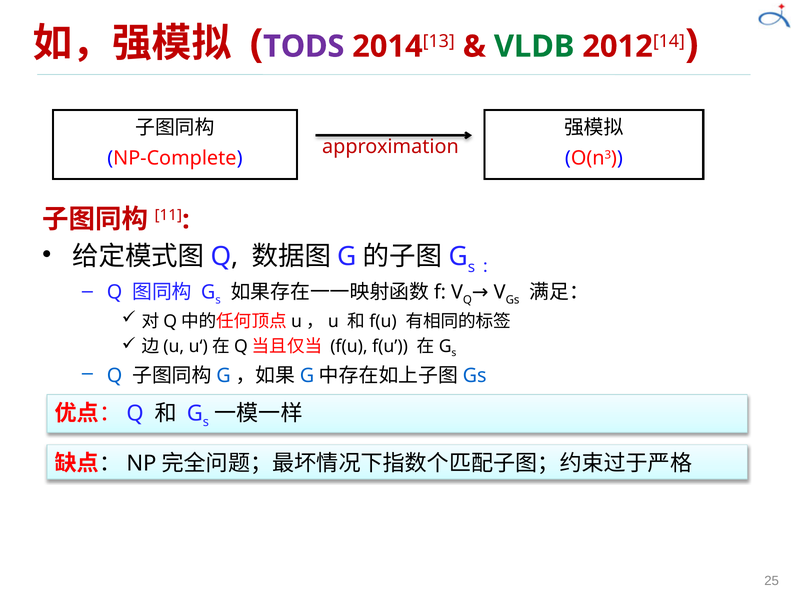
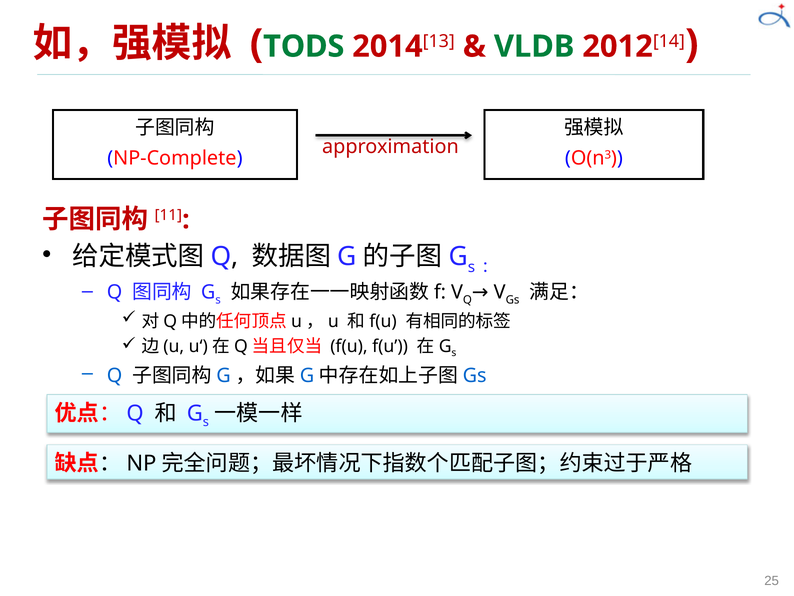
TODS colour: purple -> green (304, 46)
